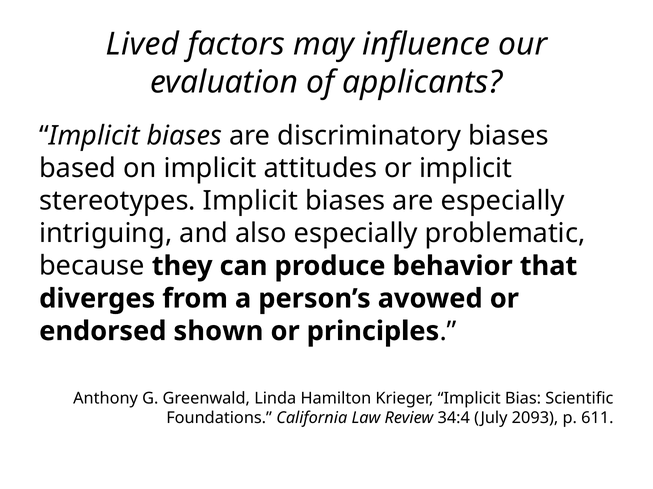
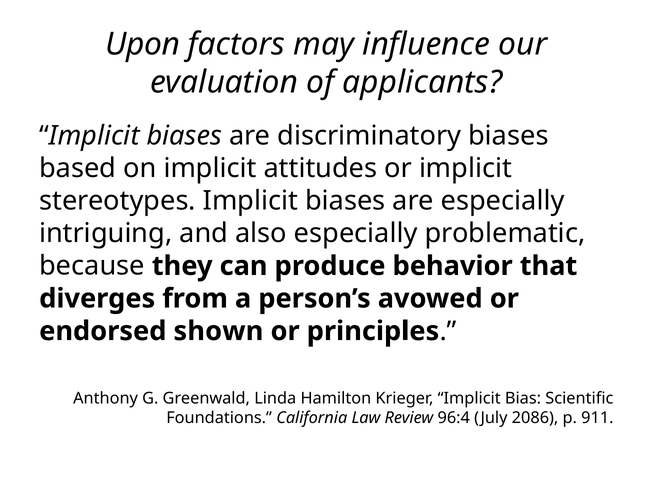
Lived: Lived -> Upon (143, 44)
34:4: 34:4 -> 96:4 (454, 419)
2093: 2093 -> 2086 (535, 419)
611: 611 -> 911 (597, 419)
